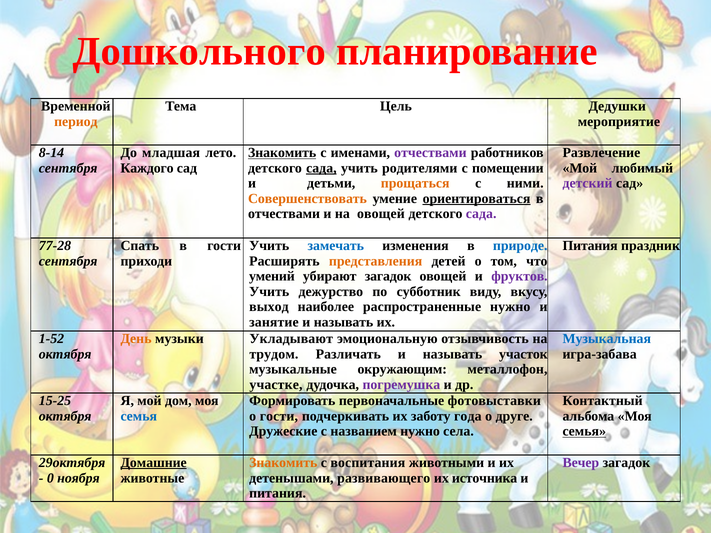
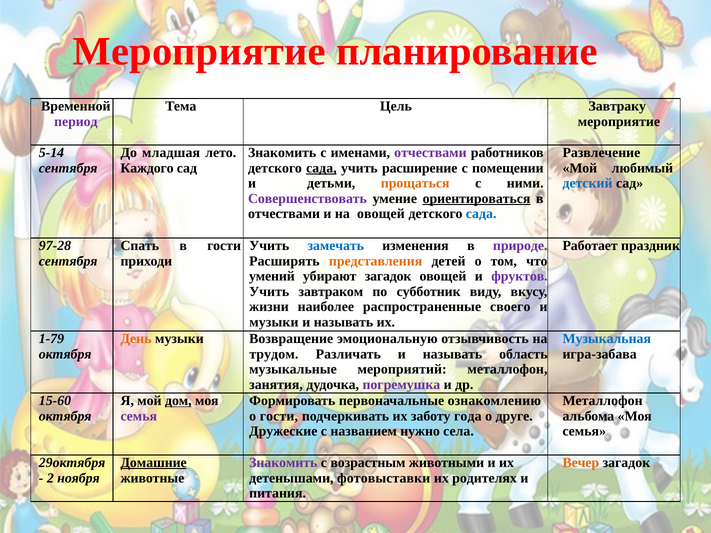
Дошкольного: Дошкольного -> Мероприятие (199, 51)
Дедушки: Дедушки -> Завтраку (617, 106)
период colour: orange -> purple (76, 122)
8-14: 8-14 -> 5-14 (51, 153)
Знакомить underline: present -> none (282, 153)
родителями: родителями -> расширение (420, 168)
детский colour: purple -> blue (588, 183)
Совершенствовать colour: orange -> purple (307, 199)
сада colour: purple -> blue (481, 214)
77-28: 77-28 -> 97-28 (55, 246)
природе colour: blue -> purple (520, 246)
Питания: Питания -> Работает (590, 246)
дежурство: дежурство -> завтраком (331, 292)
выход: выход -> жизни (269, 307)
распространенные нужно: нужно -> своего (510, 307)
занятие: занятие -> музыки (274, 322)
1-52: 1-52 -> 1-79 (51, 339)
Укладывают: Укладывают -> Возвращение (291, 339)
участок: участок -> область (523, 354)
окружающим: окружающим -> мероприятий (402, 369)
участке: участке -> занятия (276, 385)
15-25: 15-25 -> 15-60 (55, 401)
дом underline: none -> present (178, 401)
фотовыставки: фотовыставки -> ознакомлению (494, 401)
Контактный: Контактный -> Металлофон (603, 401)
семья colour: blue -> purple (139, 416)
семья underline: present -> none (584, 431)
Знакомить colour: orange -> purple (283, 463)
воспитания: воспитания -> возрастным (368, 463)
Вечер colour: purple -> orange (581, 463)
0: 0 -> 2 (50, 478)
развивающего: развивающего -> фотовыставки (384, 478)
источника: источника -> родителях (485, 478)
